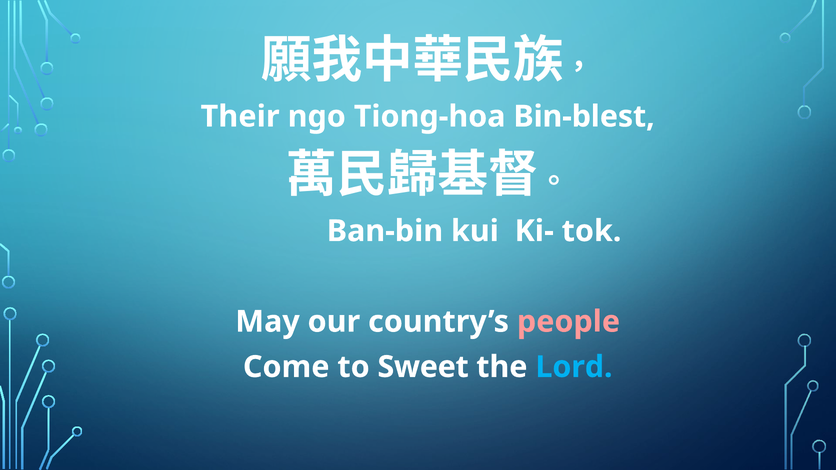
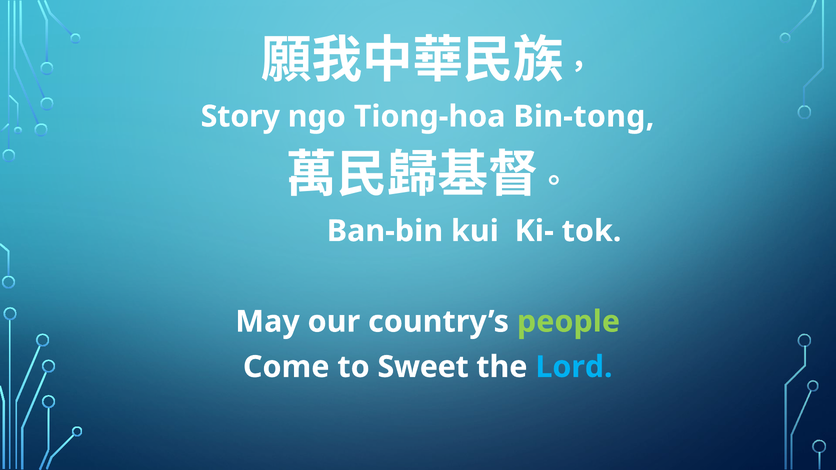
Their: Their -> Story (240, 117)
Bin-blest: Bin-blest -> Bin-tong (584, 117)
people colour: pink -> light green (568, 322)
